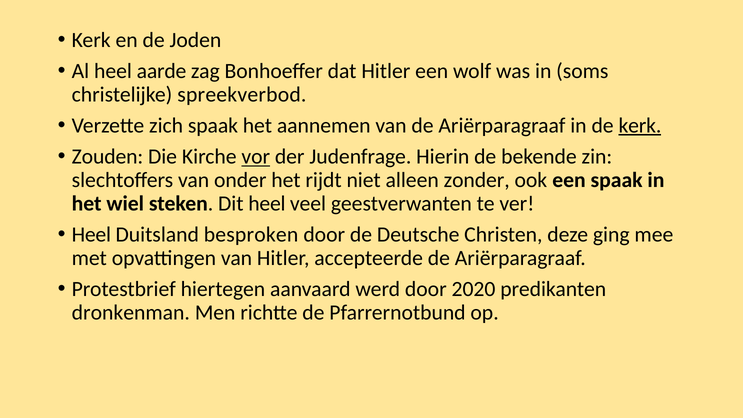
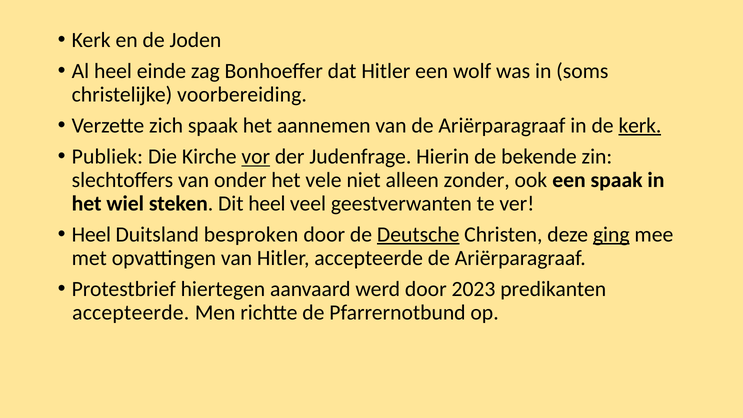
aarde: aarde -> einde (161, 71)
spreekverbod: spreekverbod -> voorbereiding (242, 94)
Zouden: Zouden -> Publiek (107, 157)
rijdt: rijdt -> vele (324, 180)
Deutsche underline: none -> present (418, 234)
ging underline: none -> present (611, 234)
2020: 2020 -> 2023 (473, 289)
dronkenman: dronkenman -> accepteerde (131, 312)
